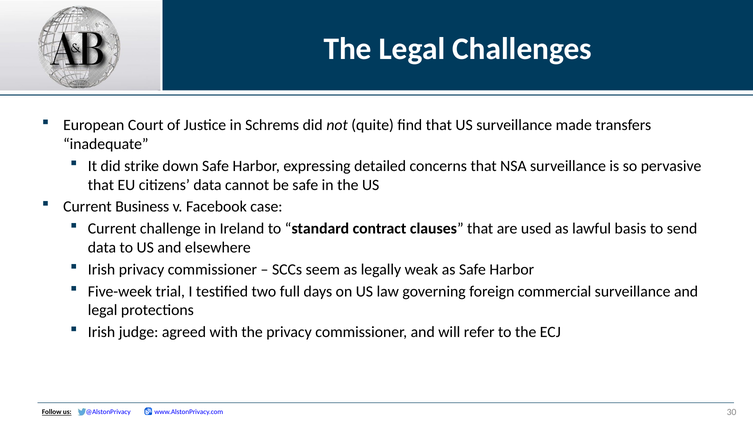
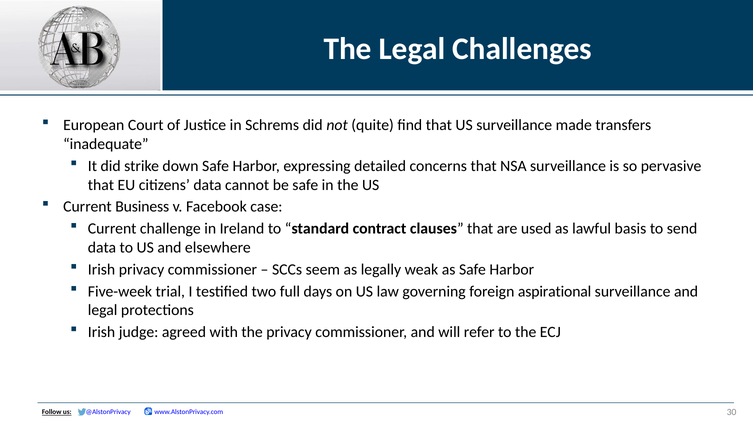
commercial: commercial -> aspirational (555, 292)
